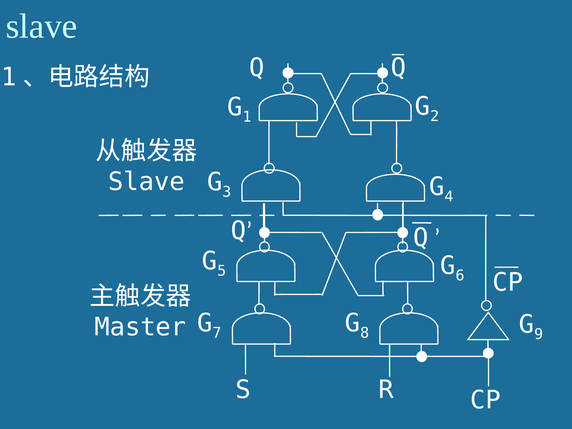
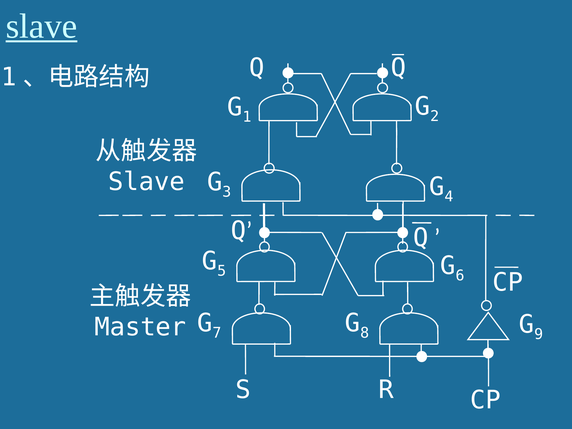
slave underline: none -> present (42, 26)
